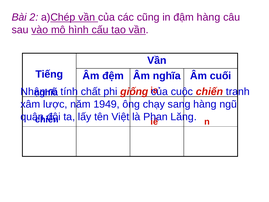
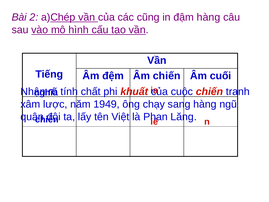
Âm nghĩa: nghĩa -> chiến (167, 76)
giống: giống -> khuất (134, 92)
